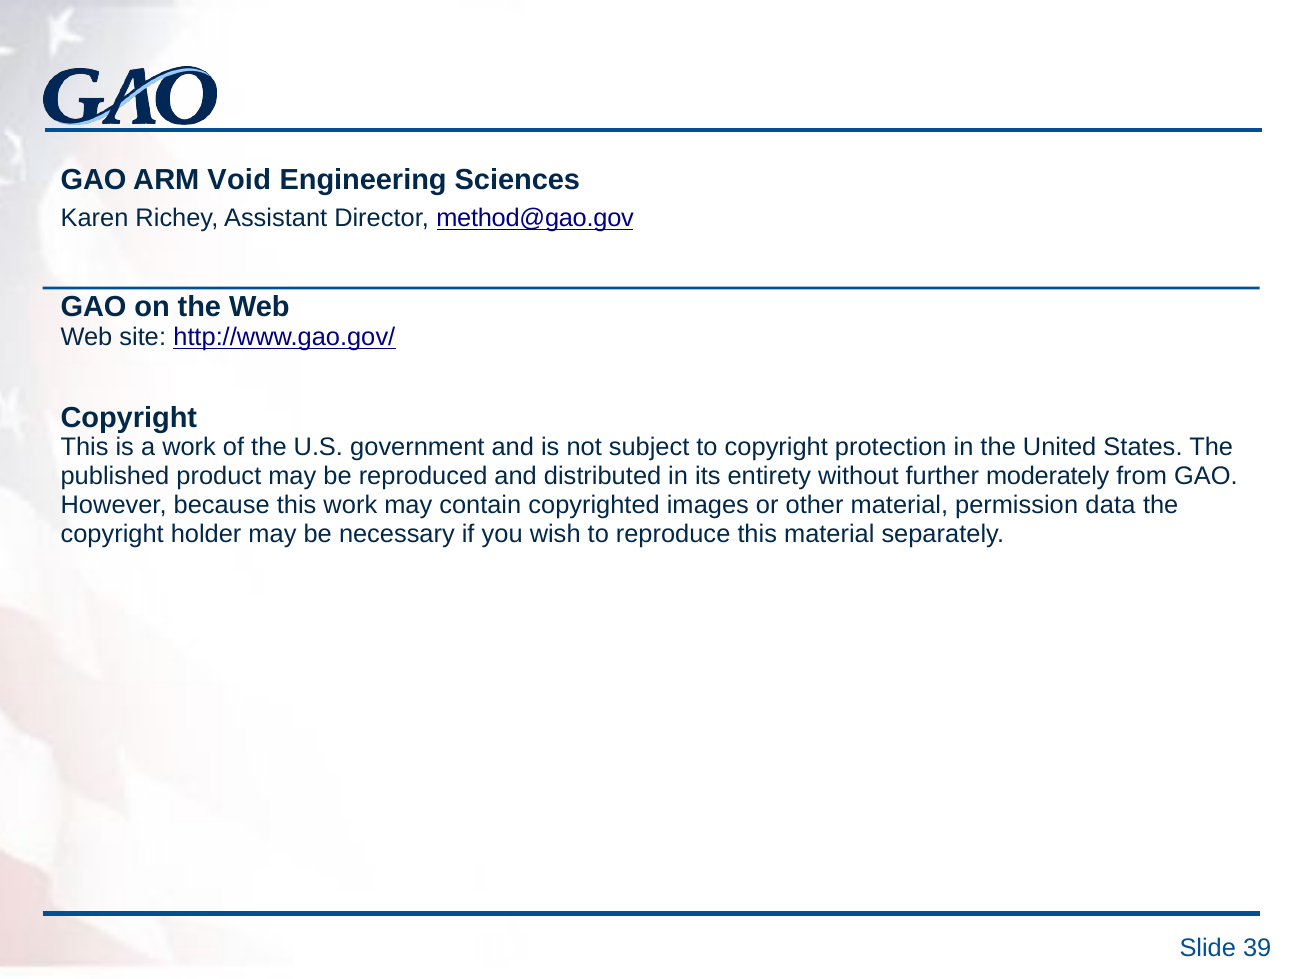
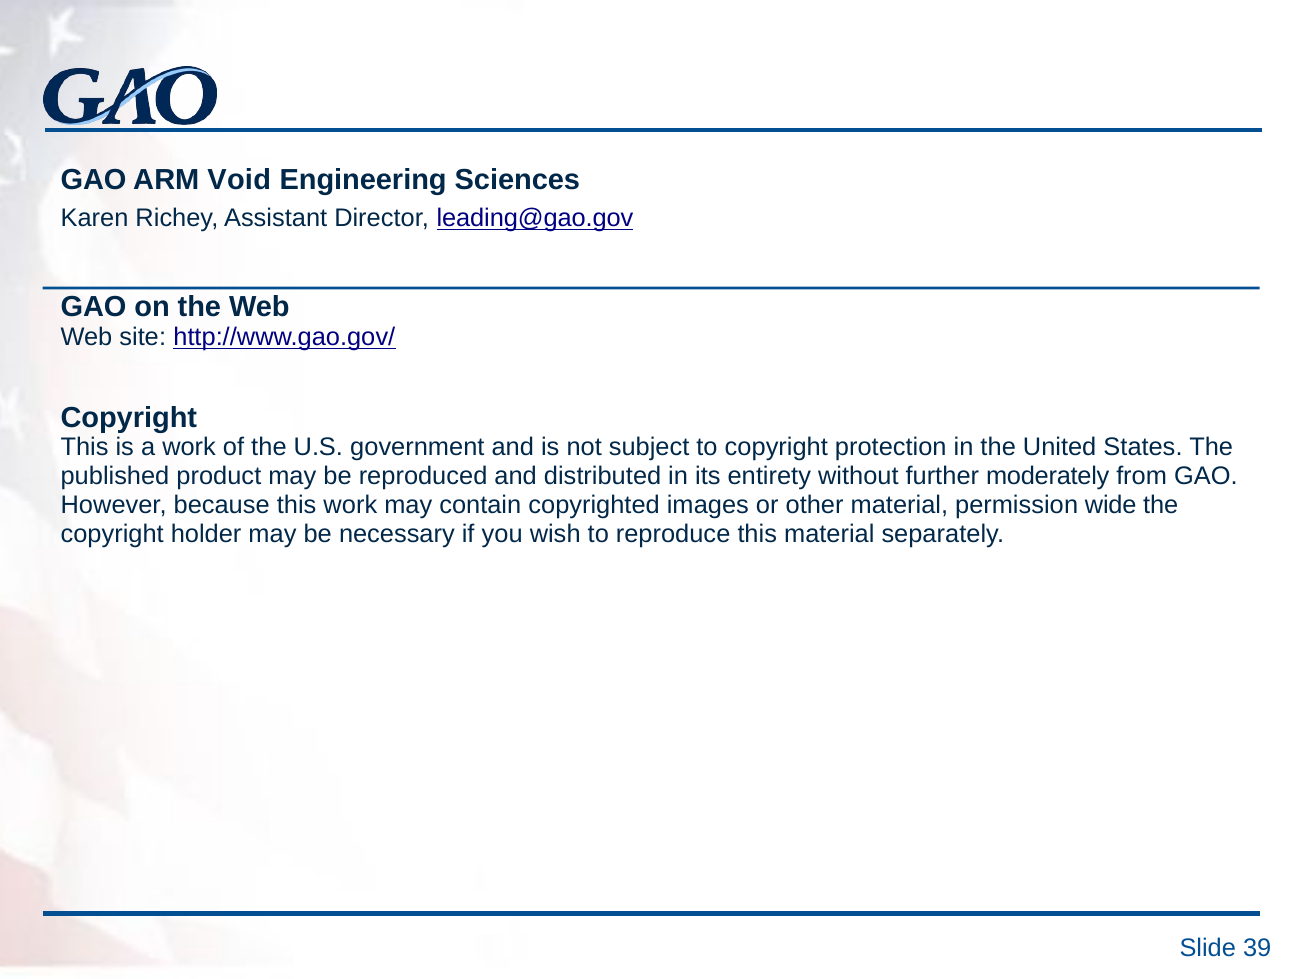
method@gao.gov: method@gao.gov -> leading@gao.gov (535, 218)
data: data -> wide (1111, 506)
